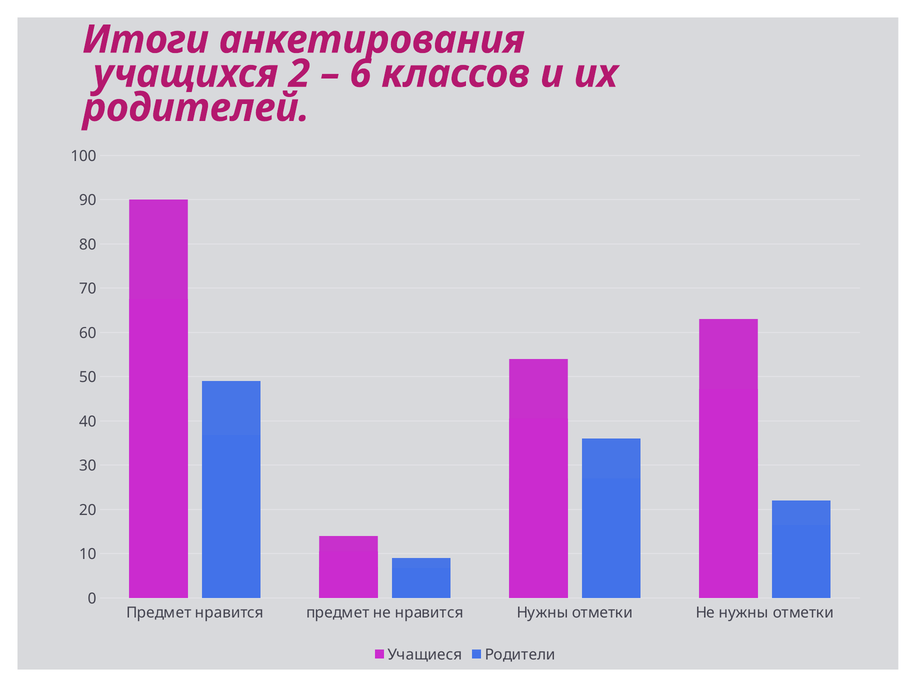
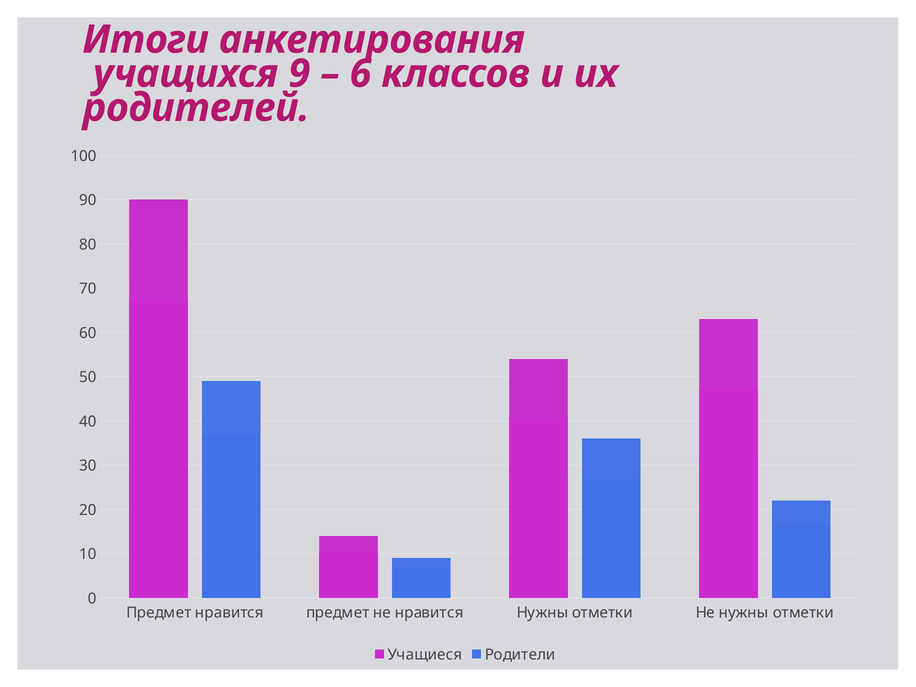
2: 2 -> 9 (299, 74)
